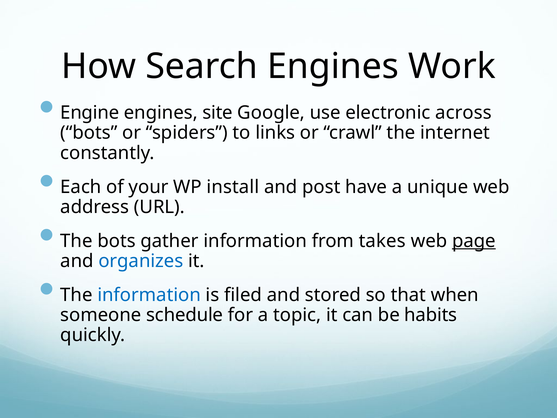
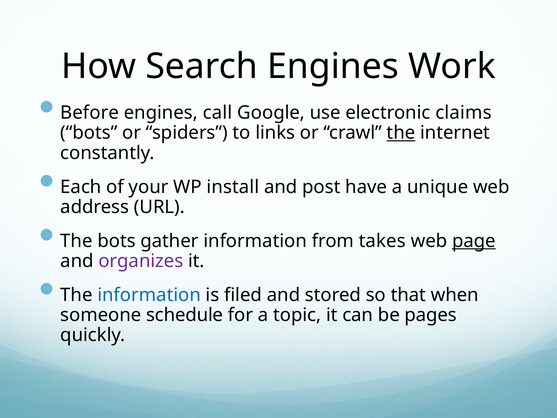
Engine: Engine -> Before (90, 113)
site: site -> call (217, 113)
across: across -> claims (464, 113)
the underline: none -> present (401, 133)
organizes colour: blue -> purple (141, 261)
habits: habits -> pages (431, 315)
